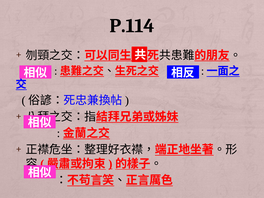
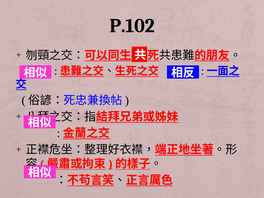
P.114: P.114 -> P.102 (132, 26)
